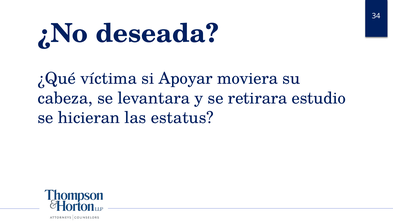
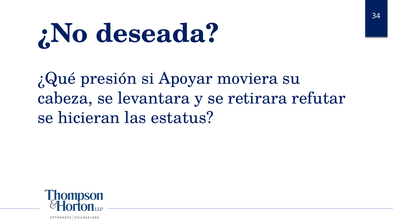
víctima: víctima -> presión (109, 79)
estudio: estudio -> refutar (319, 98)
